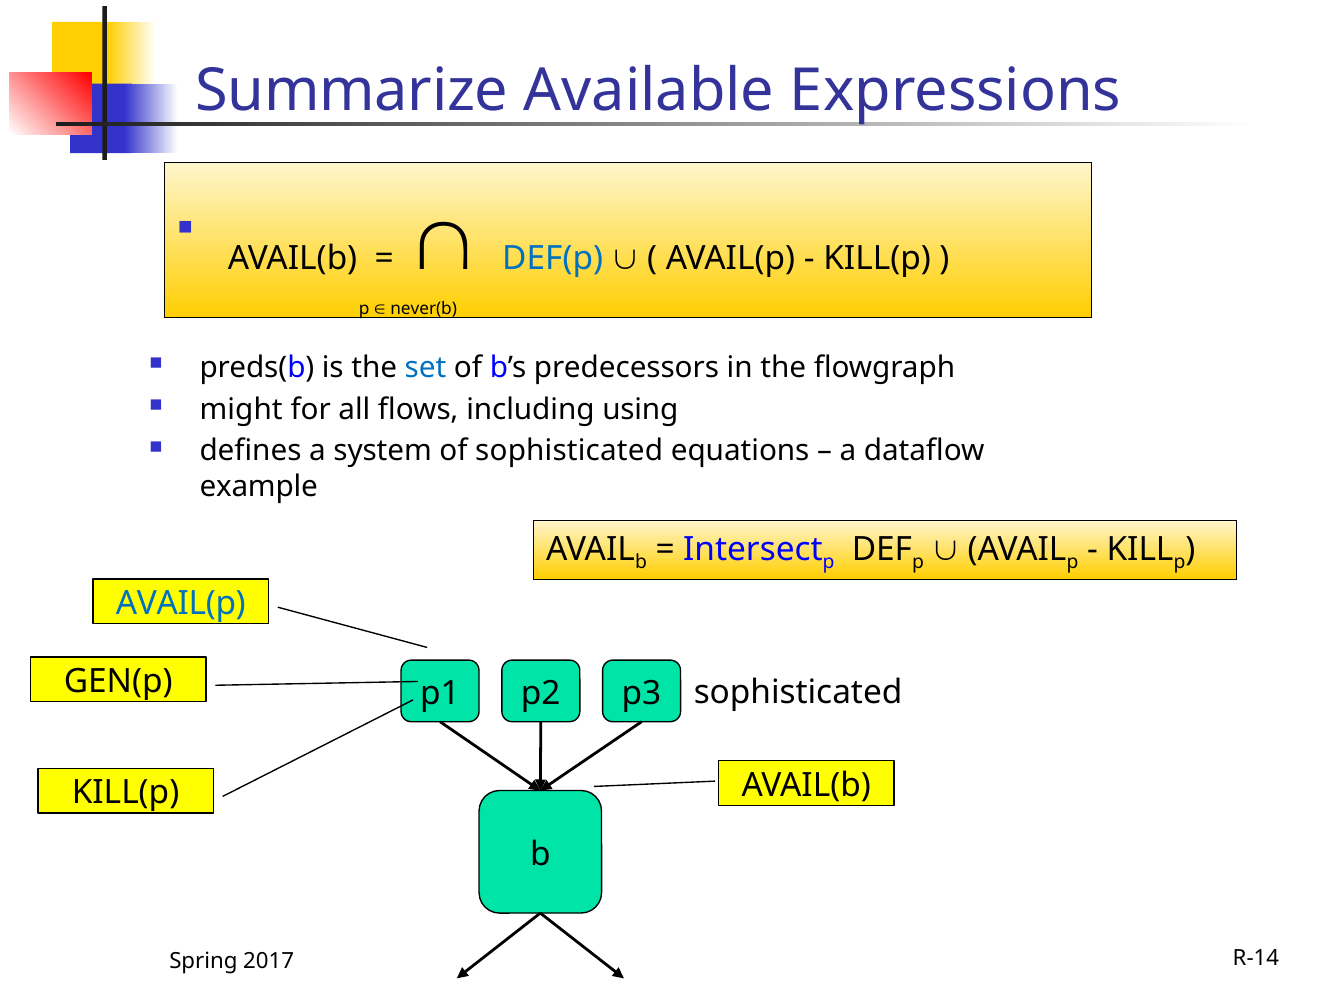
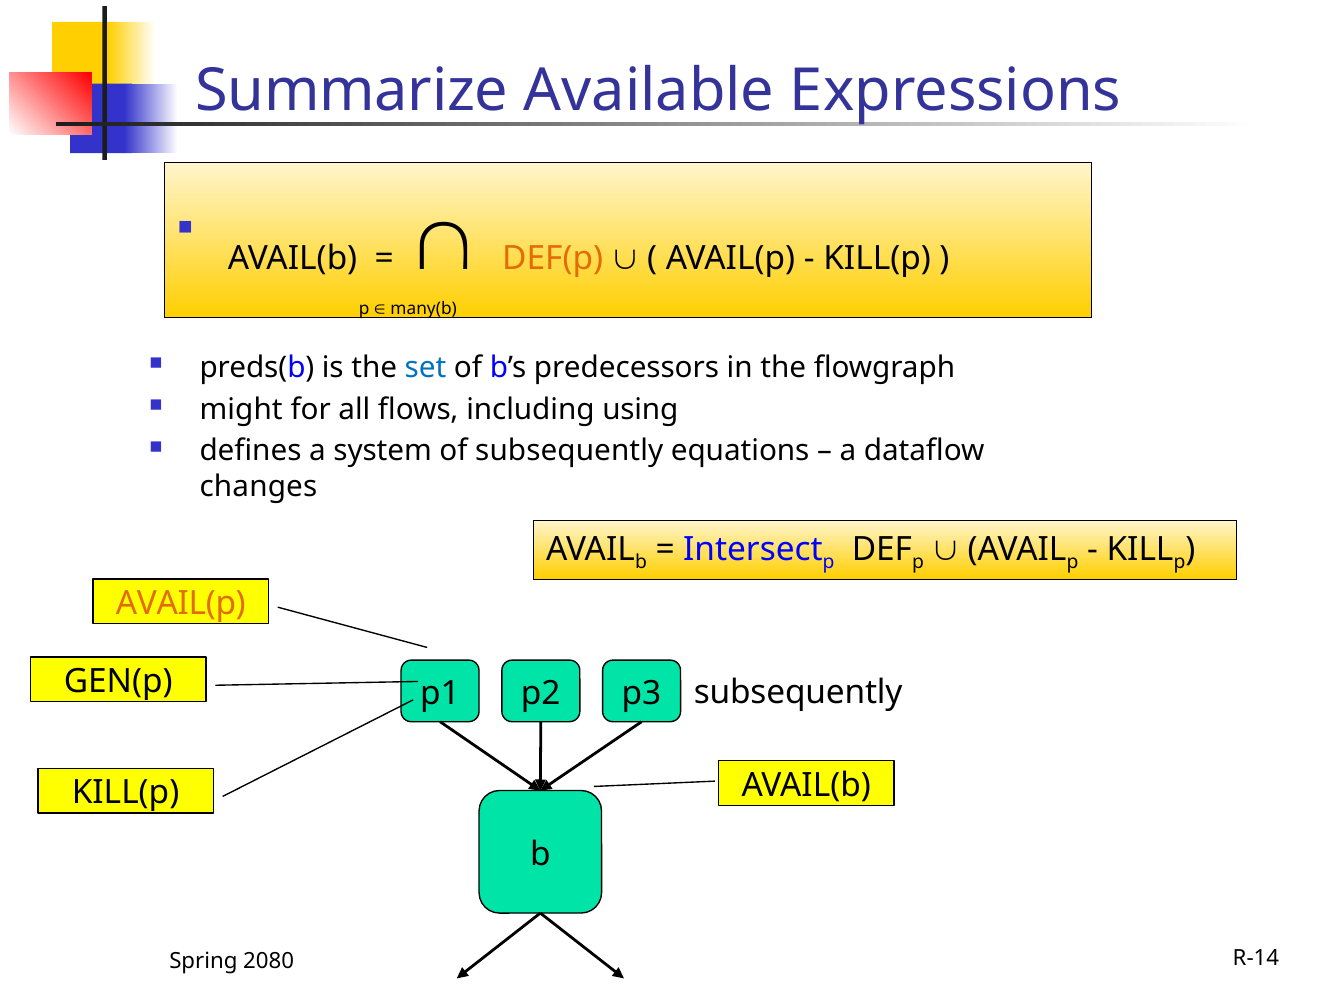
DEF(p colour: blue -> orange (553, 259)
never(b: never(b -> many(b (424, 308)
of sophisticated: sophisticated -> subsequently (569, 451)
example: example -> changes (258, 487)
AVAIL(p colour: blue -> orange (181, 604)
p1 sophisticated: sophisticated -> subsequently (798, 692)
2017: 2017 -> 2080 (269, 961)
